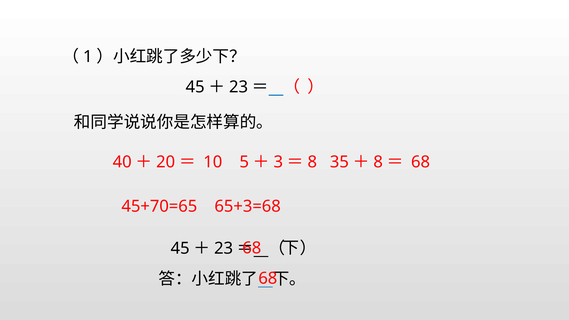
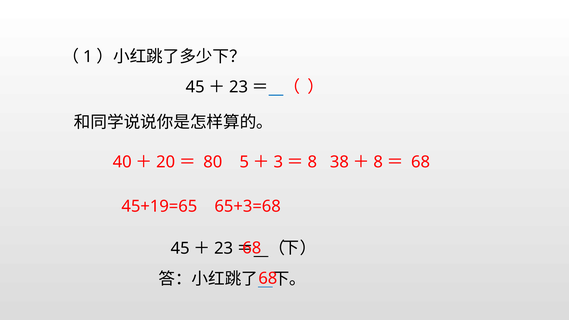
10: 10 -> 80 (213, 162)
35: 35 -> 38 (339, 162)
45+70=65: 45+70=65 -> 45+19=65 (159, 206)
